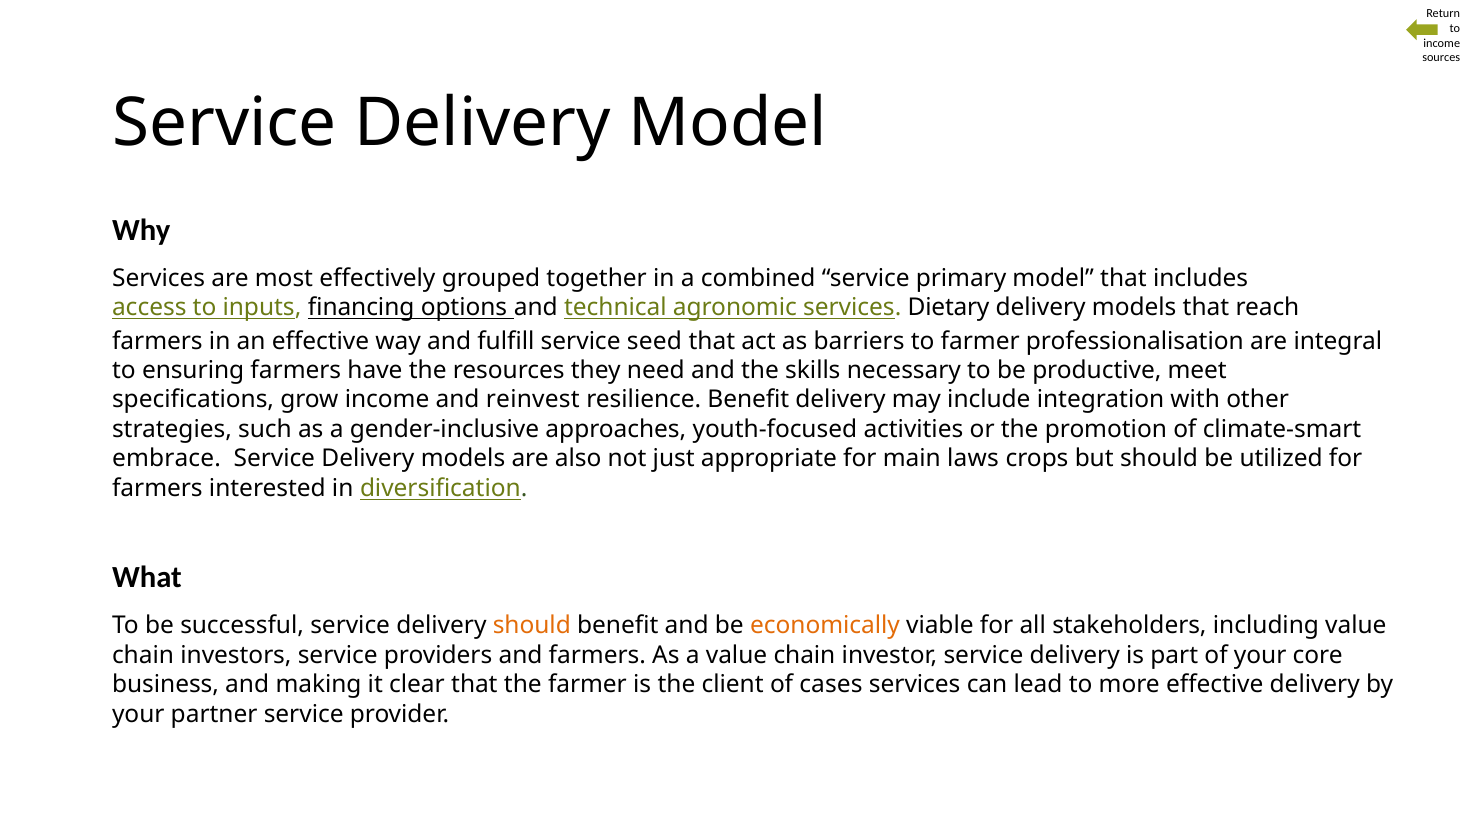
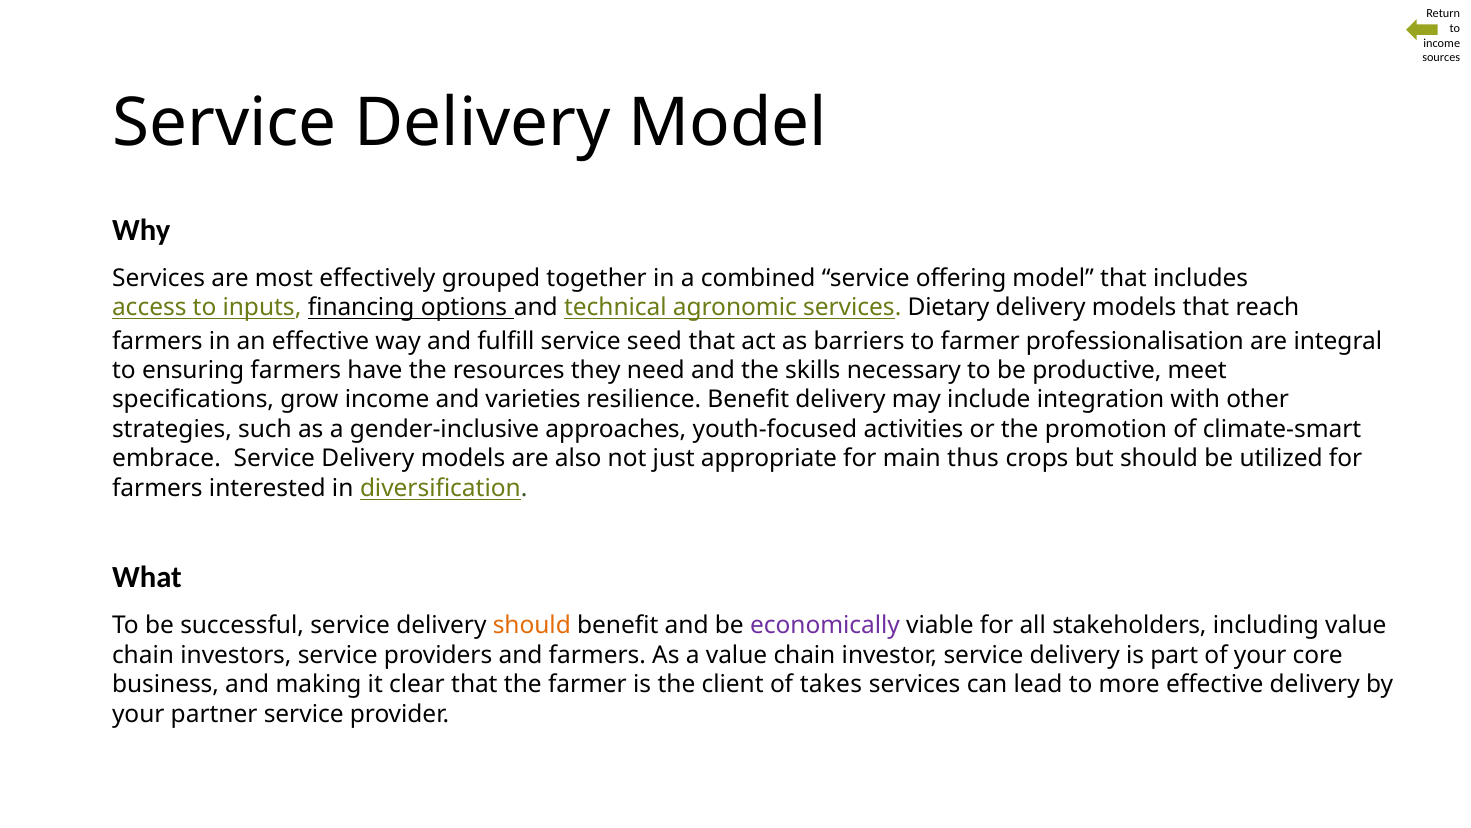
primary: primary -> offering (961, 278)
reinvest: reinvest -> varieties (533, 400)
laws: laws -> thus (973, 458)
economically colour: orange -> purple (825, 625)
cases: cases -> takes (831, 684)
